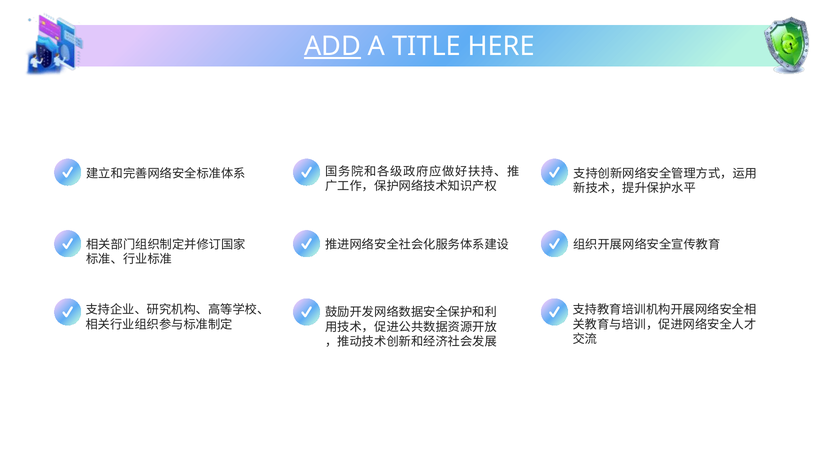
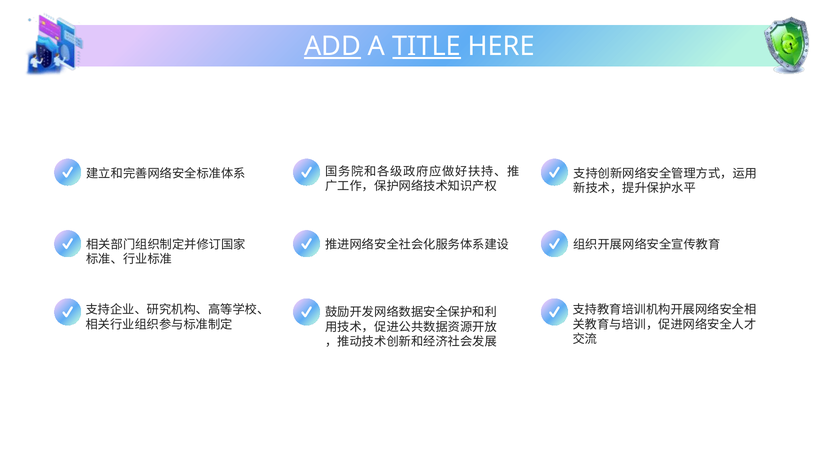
TITLE underline: none -> present (427, 46)
